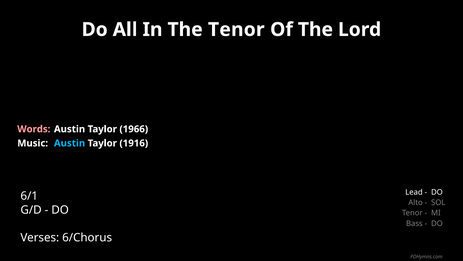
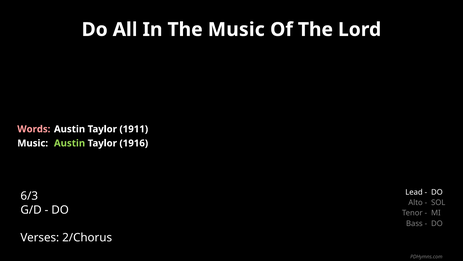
The Tenor: Tenor -> Music (236, 30)
1966: 1966 -> 1911 (134, 129)
Austin colour: light blue -> light green (70, 143)
6/1: 6/1 -> 6/3 (29, 196)
6/Chorus: 6/Chorus -> 2/Chorus (87, 237)
